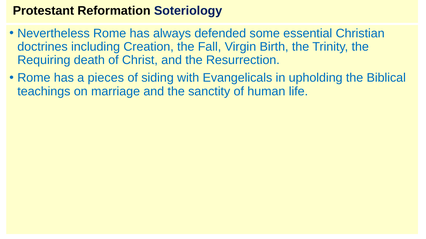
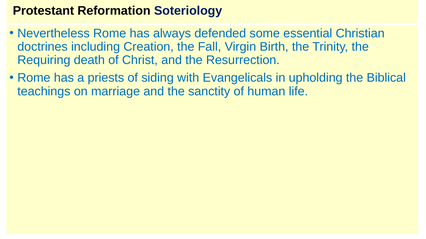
pieces: pieces -> priests (106, 78)
